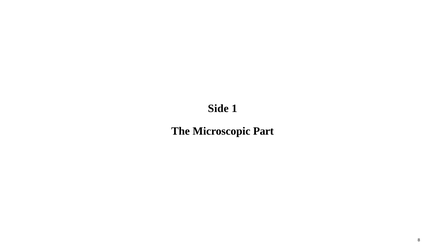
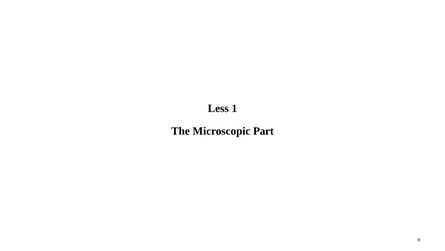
Side: Side -> Less (218, 108)
